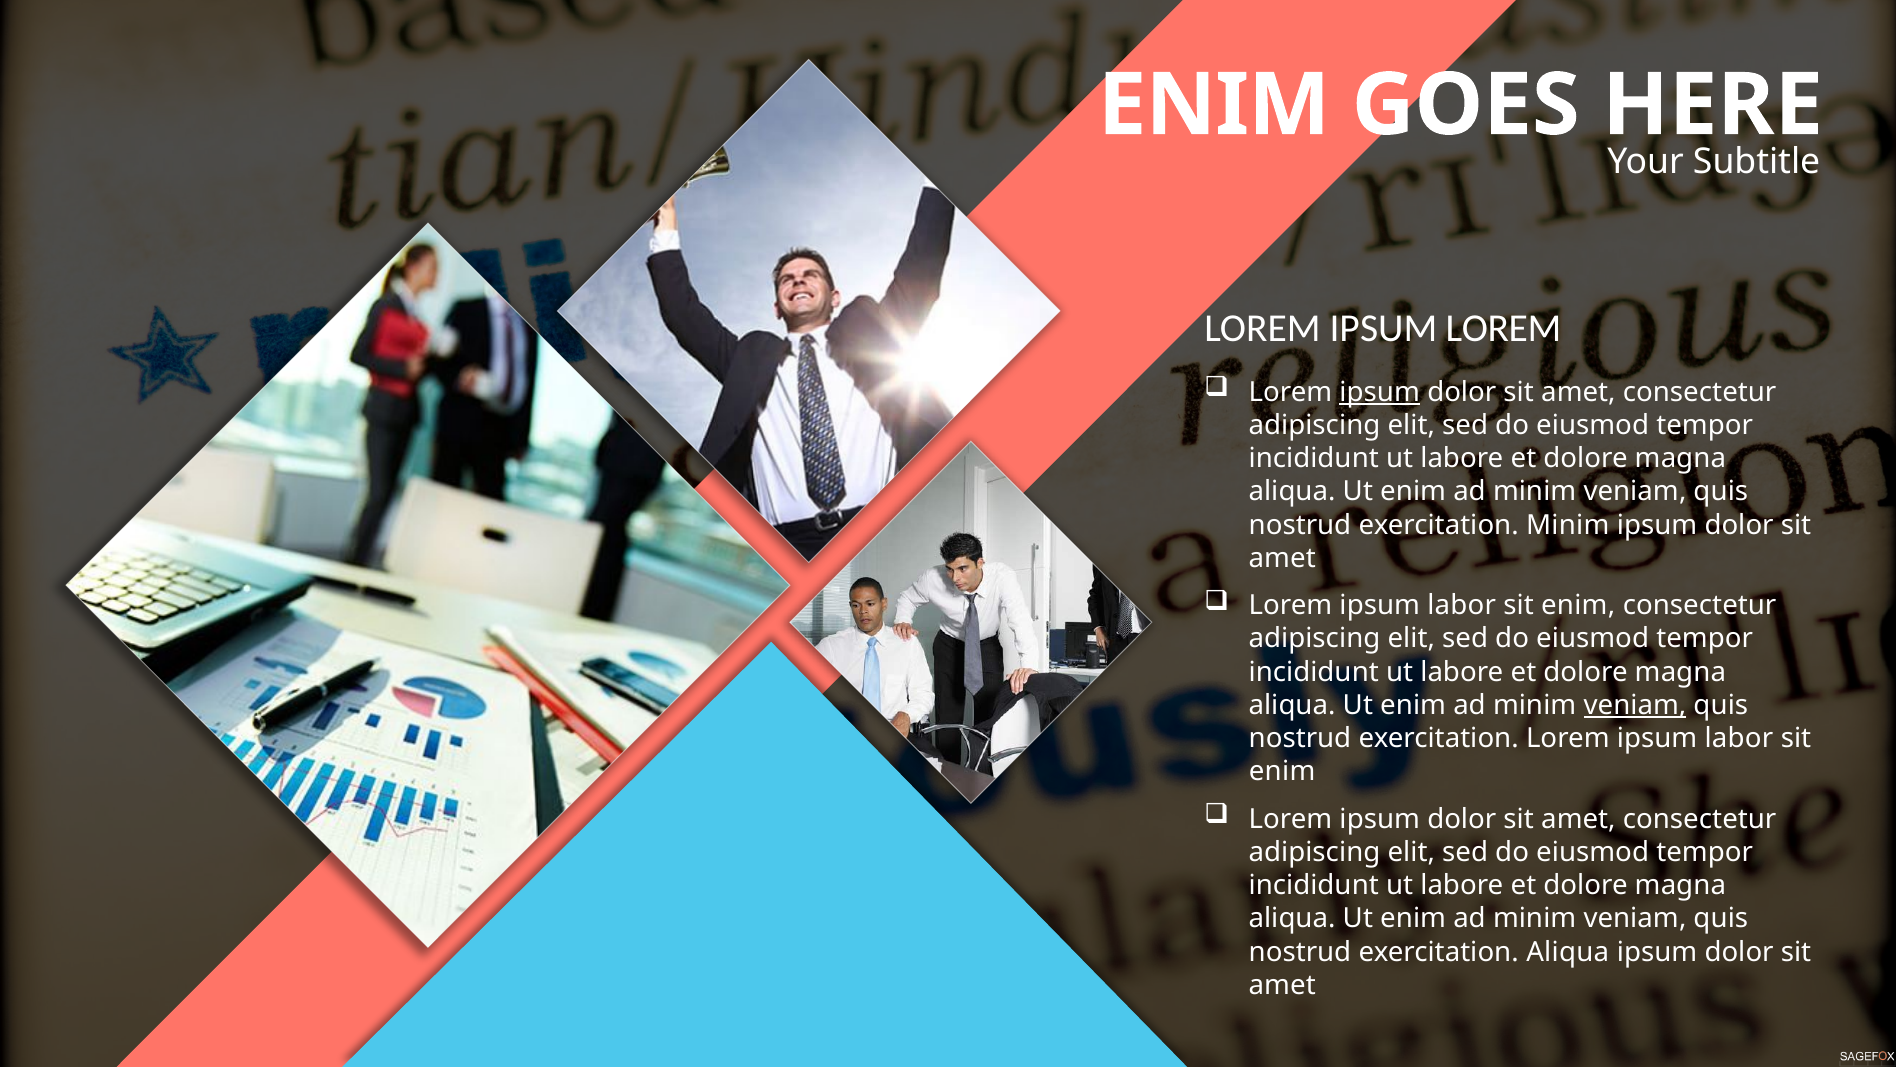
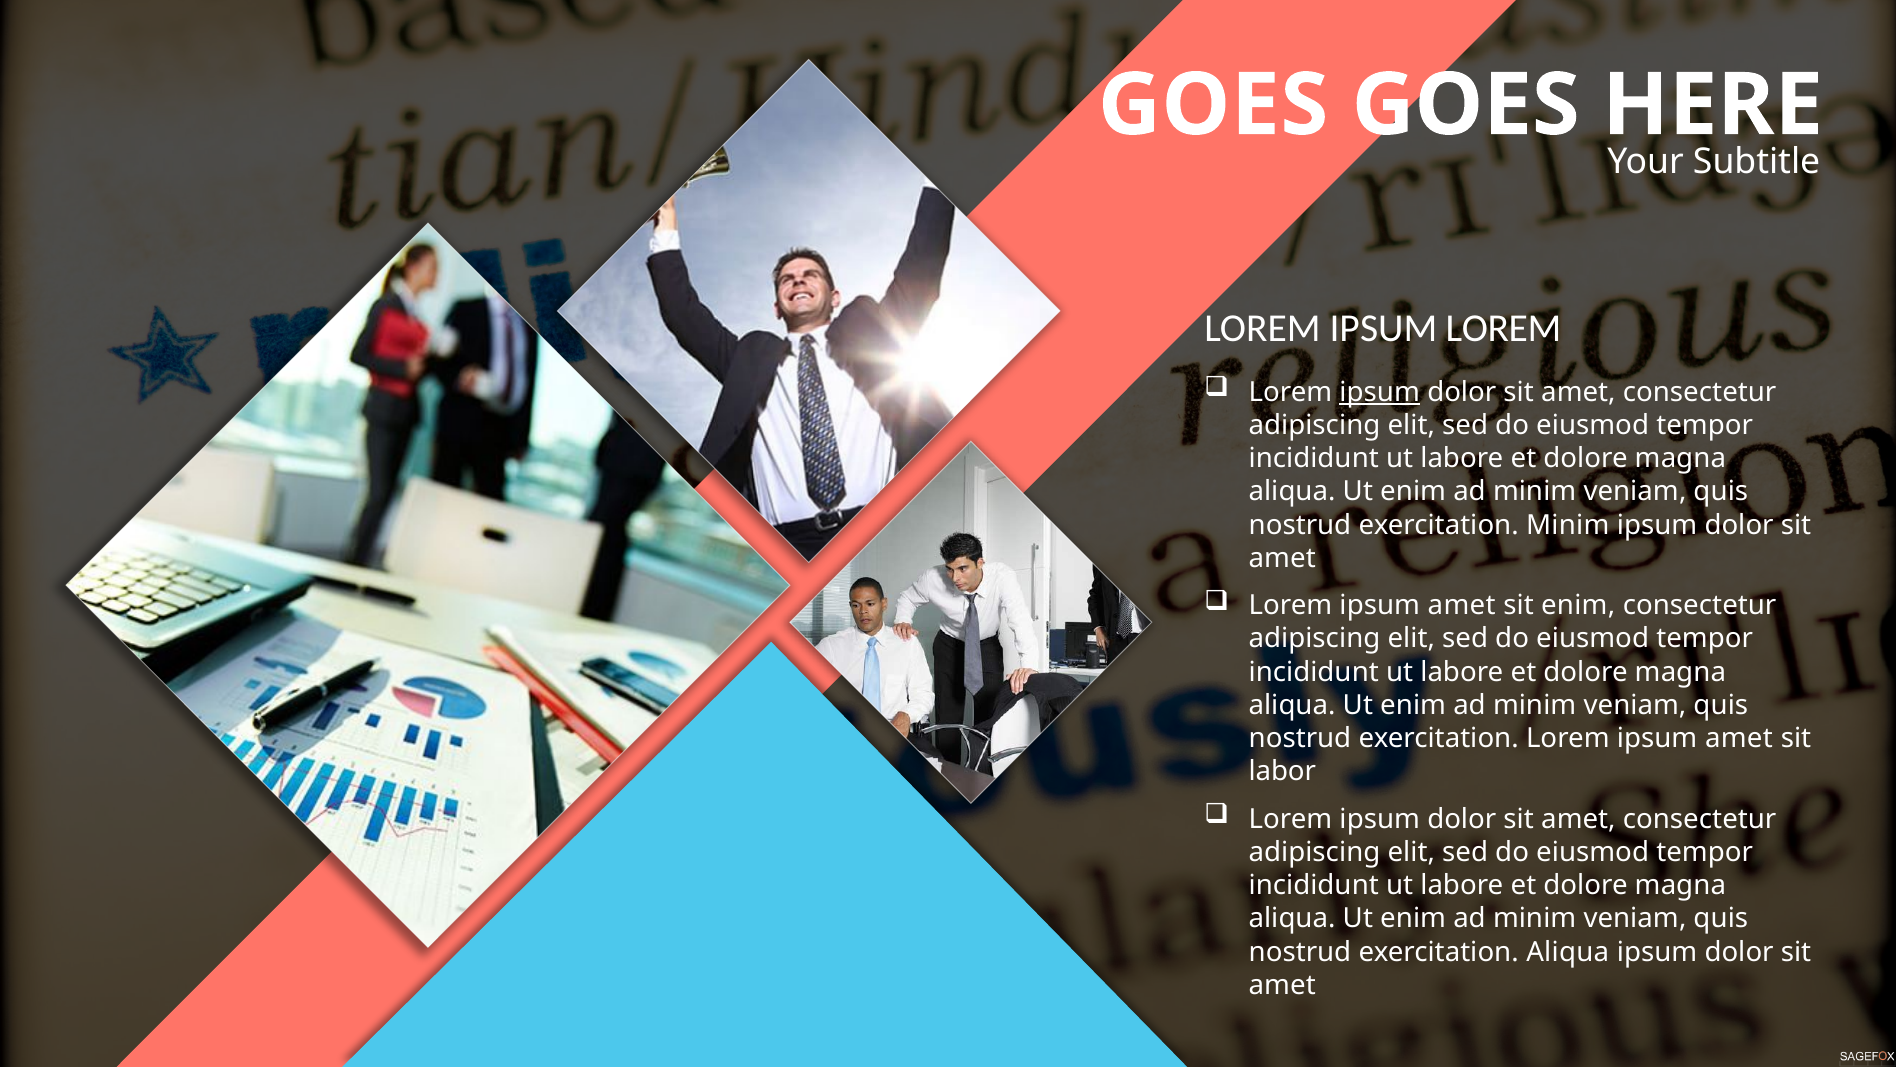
ENIM: ENIM -> GOES (1213, 105)
labor: labor -> amet (1462, 605)
veniam underline: present -> none (1635, 705)
exercitation Lorem ipsum labor: labor -> amet (1739, 738)
enim: enim -> labor (1282, 771)
